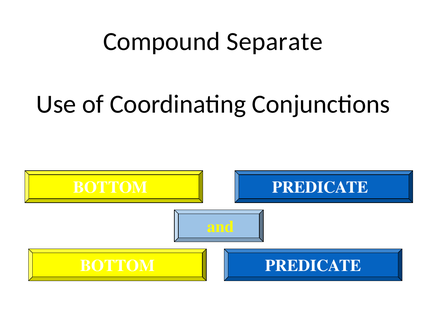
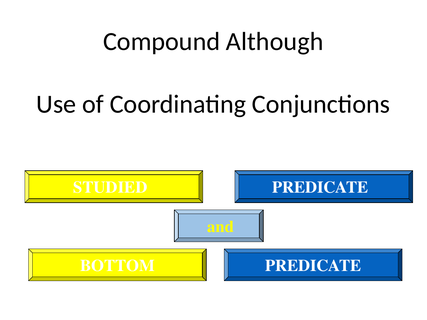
Separate: Separate -> Although (275, 42)
BOTTOM: BOTTOM -> STUDIED (110, 188)
